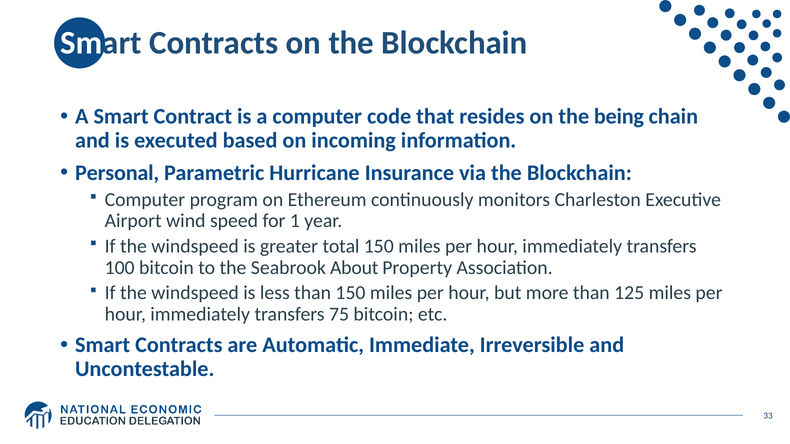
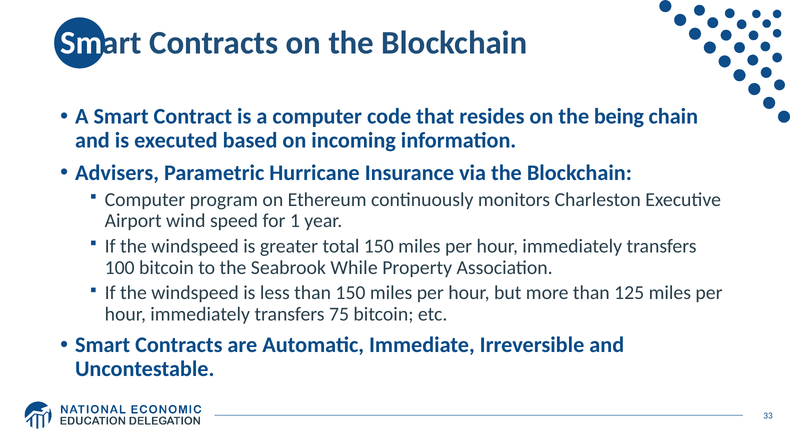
Personal: Personal -> Advisers (117, 173)
About: About -> While (354, 268)
